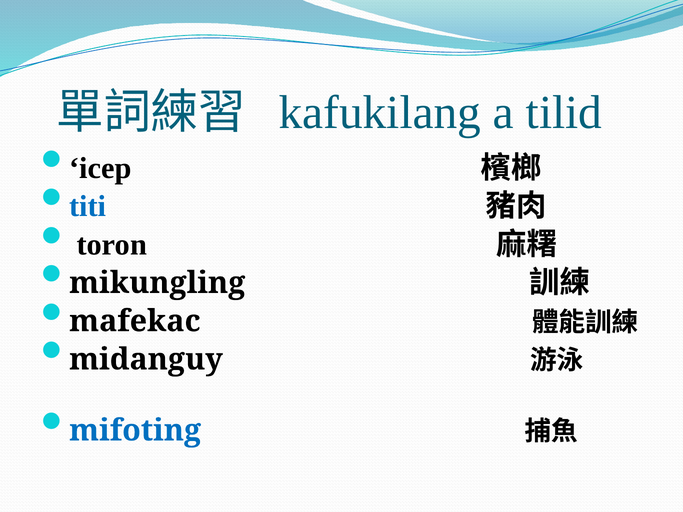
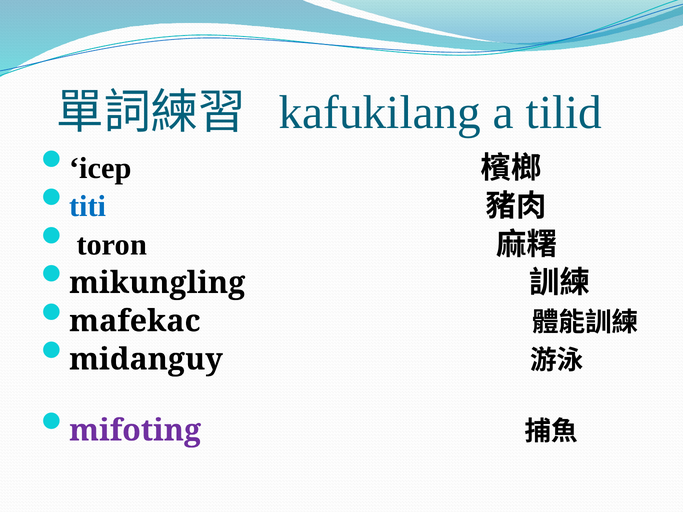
mifoting colour: blue -> purple (135, 431)
